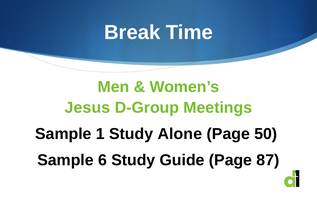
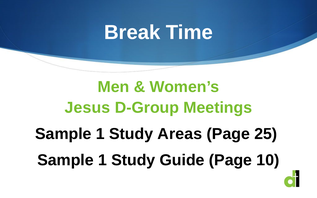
Alone: Alone -> Areas (180, 134)
50: 50 -> 25 (266, 134)
6: 6 -> 1 (102, 160)
87: 87 -> 10 (268, 160)
